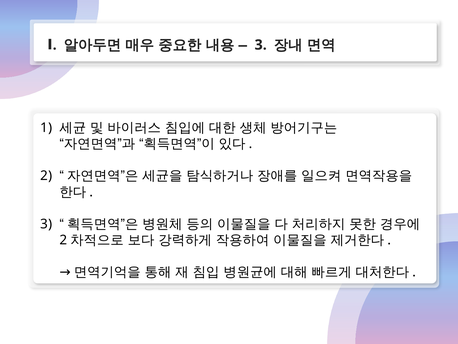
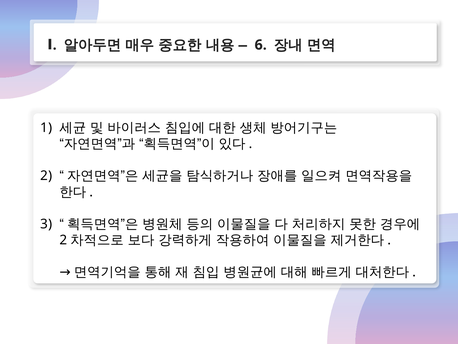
3: 3 -> 6 (261, 45)
